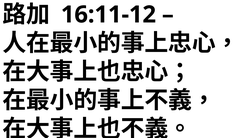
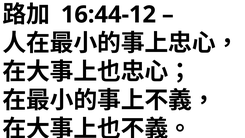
16:11-12: 16:11-12 -> 16:44-12 (108, 15)
